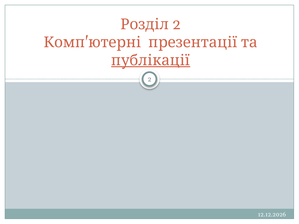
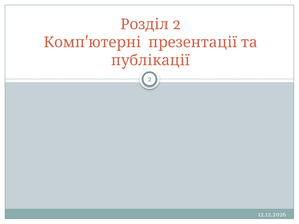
публікації underline: present -> none (151, 60)
